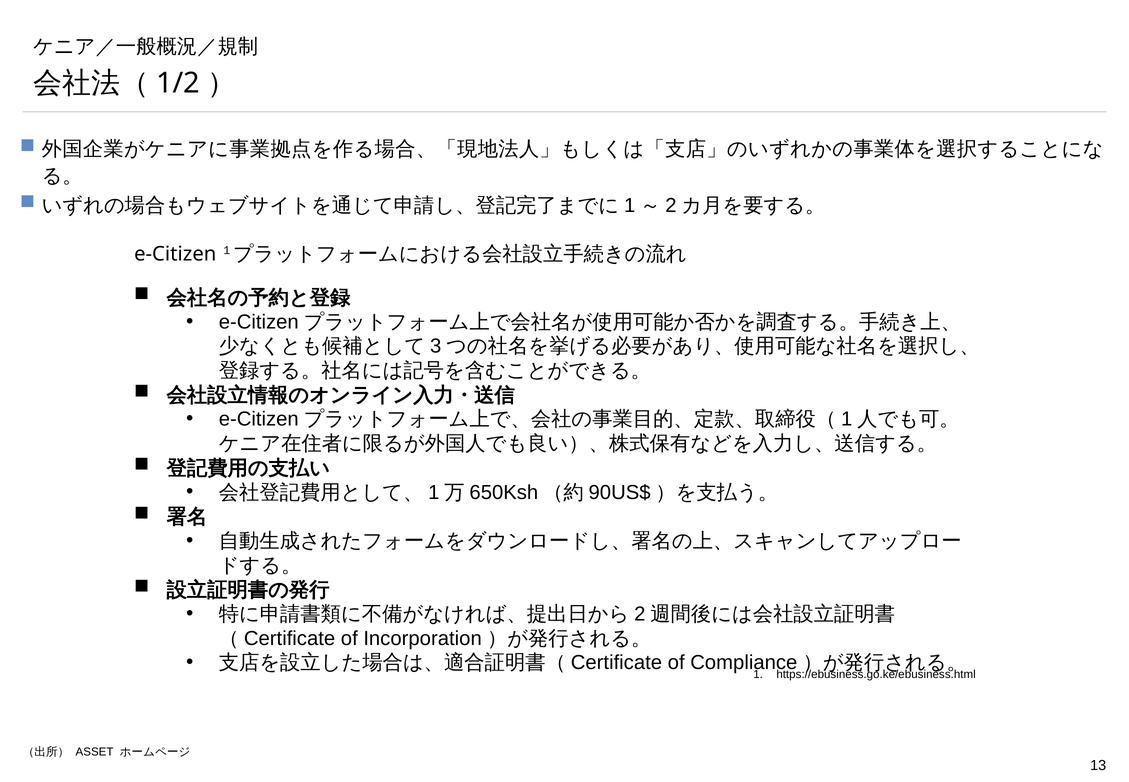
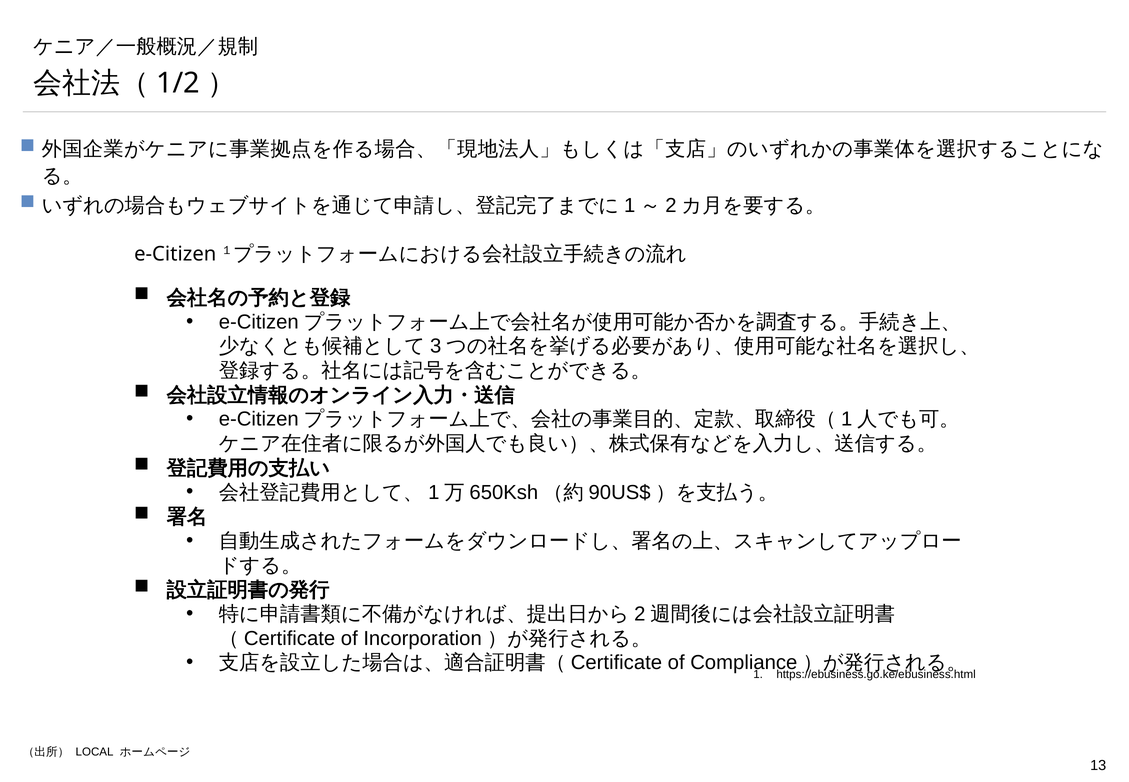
ASSET: ASSET -> LOCAL (95, 751)
